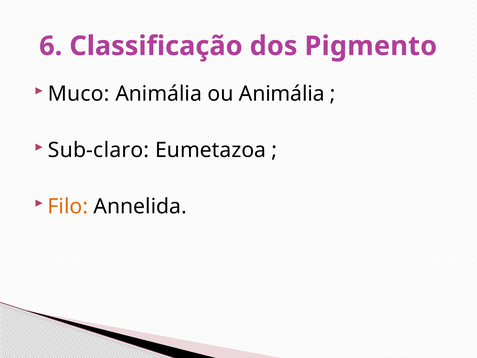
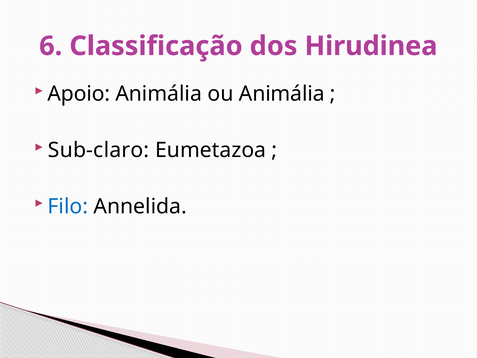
Pigmento: Pigmento -> Hirudinea (371, 46)
Muco: Muco -> Apoio (79, 94)
Filo colour: orange -> blue (68, 206)
